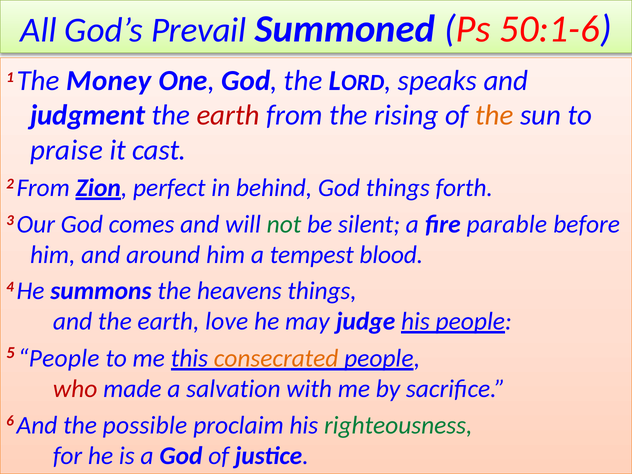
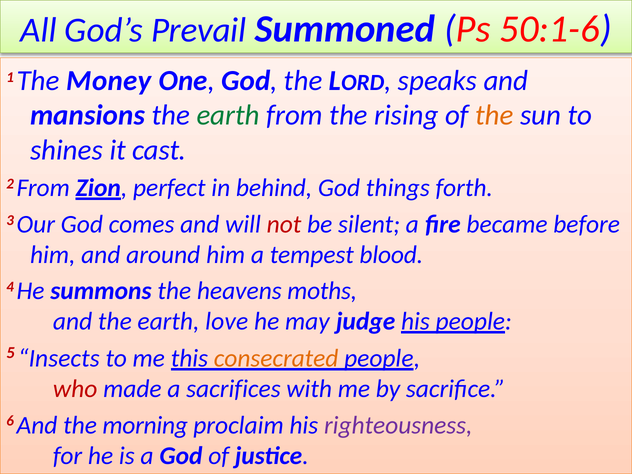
judgment: judgment -> mansions (88, 115)
earth colour: red -> green (228, 115)
praise: praise -> shines (67, 150)
not colour: green -> red (284, 224)
parable: parable -> became (507, 224)
heavens things: things -> moths (322, 291)
5 People: People -> Insects (59, 358)
salvation: salvation -> sacrifices (233, 389)
possible: possible -> morning (145, 425)
righteousness colour: green -> purple (398, 425)
